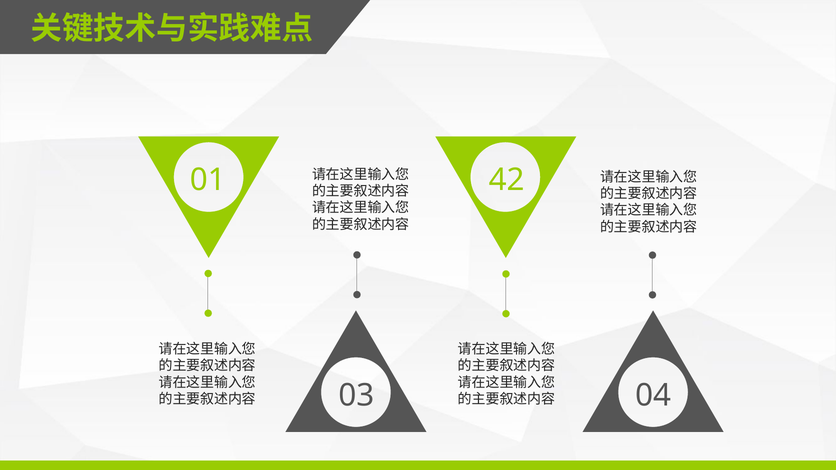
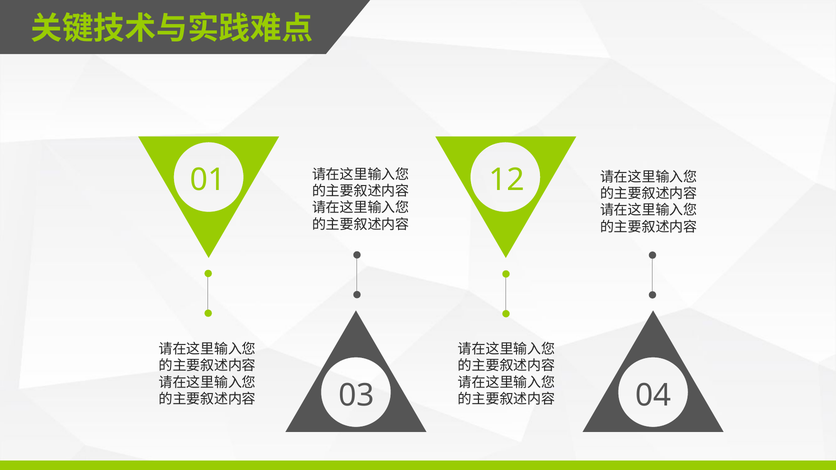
42: 42 -> 12 (507, 180)
